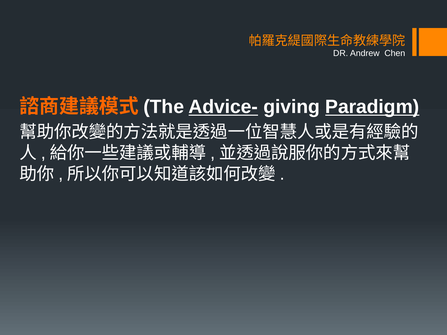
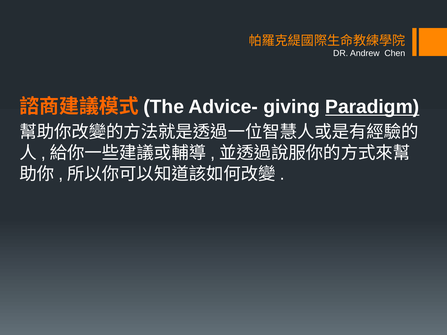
Advice- underline: present -> none (223, 107)
